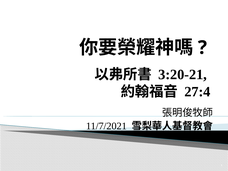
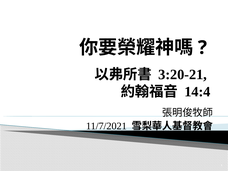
27:4: 27:4 -> 14:4 (197, 92)
